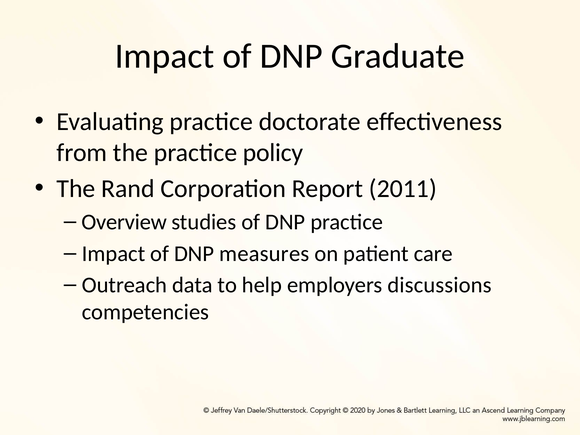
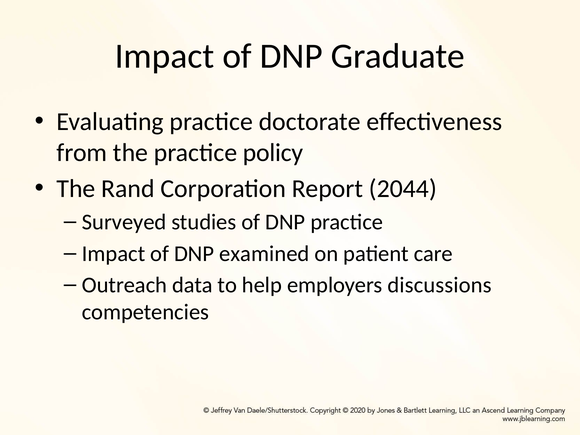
2011: 2011 -> 2044 (403, 189)
Overview: Overview -> Surveyed (124, 222)
measures: measures -> examined (264, 254)
